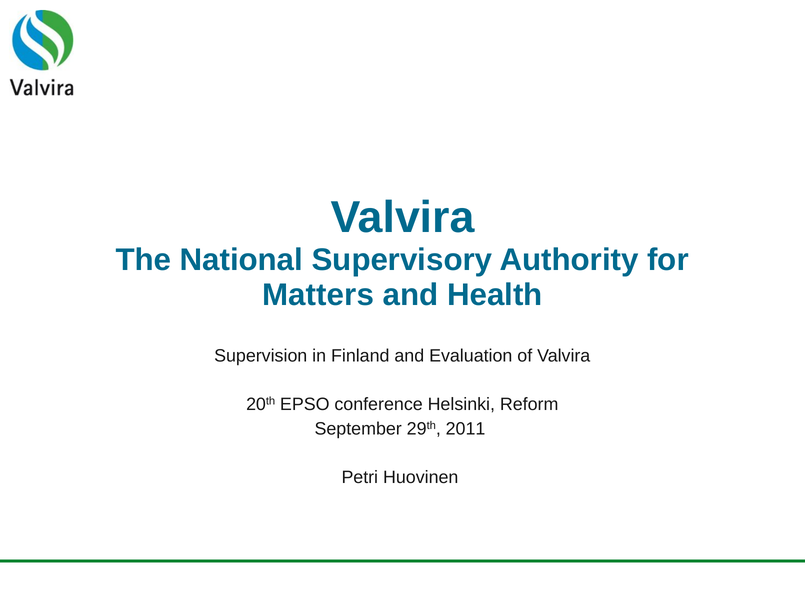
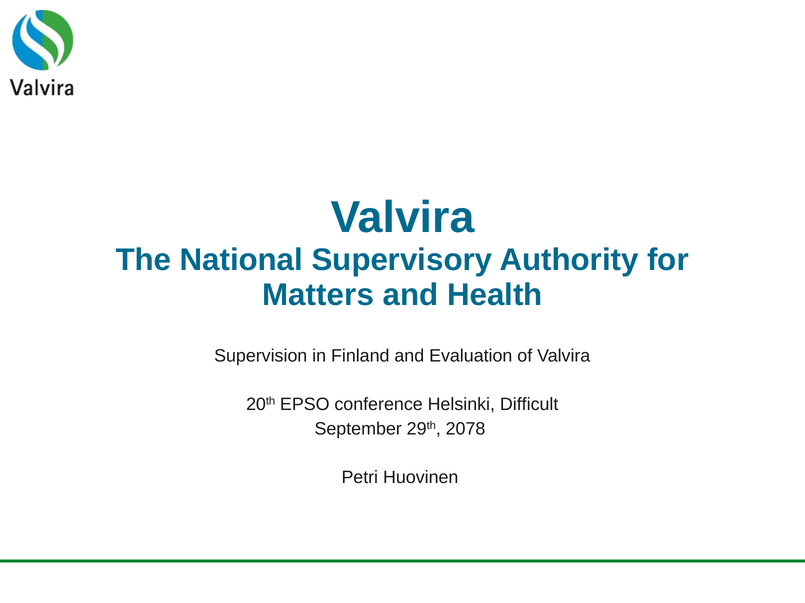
Reform: Reform -> Difficult (529, 405)
2011: 2011 -> 2078 (466, 429)
